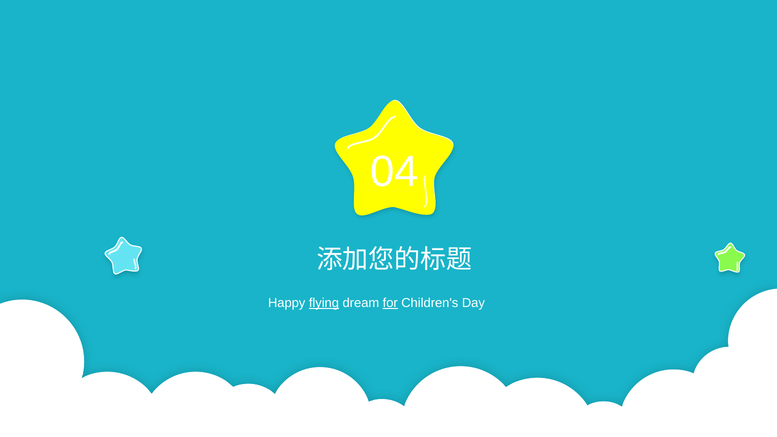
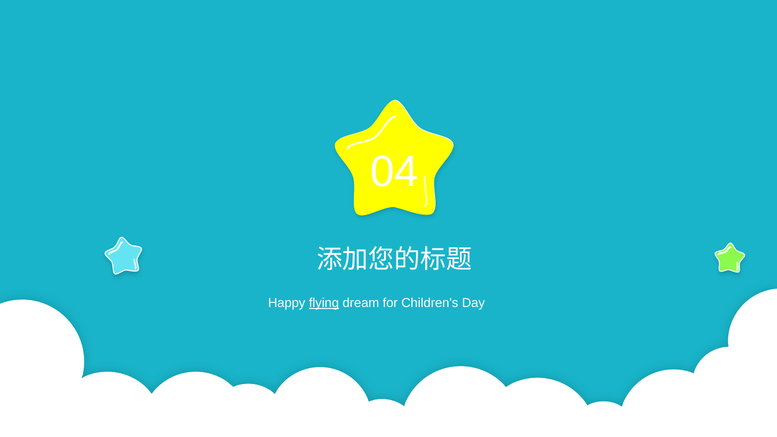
for underline: present -> none (390, 303)
